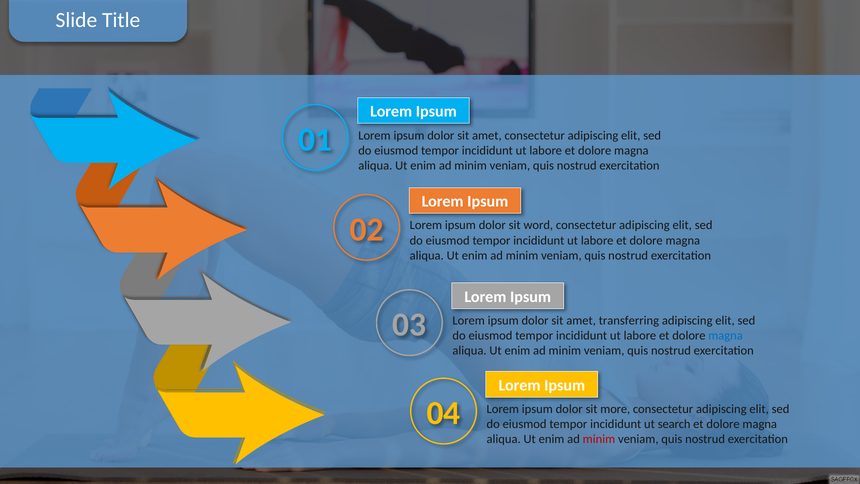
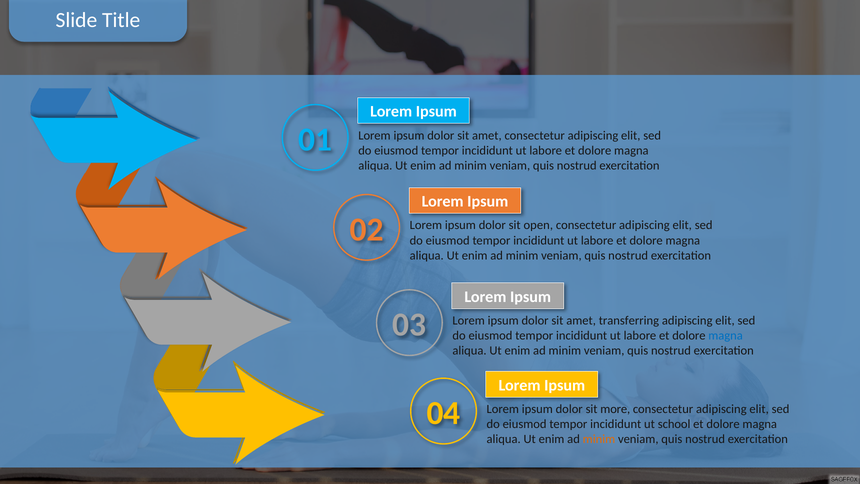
word: word -> open (538, 225)
search: search -> school (674, 424)
minim colour: red -> orange (599, 439)
